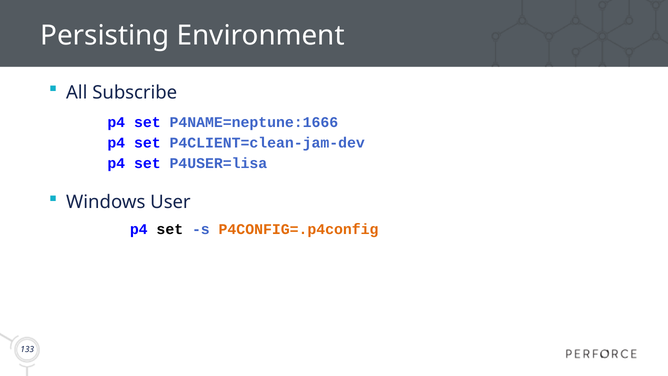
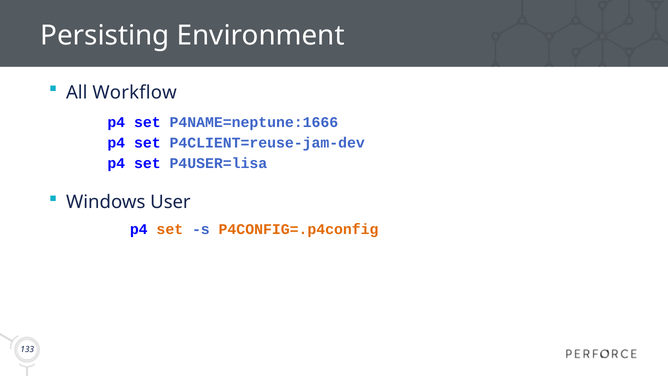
Subscribe: Subscribe -> Workflow (135, 92)
P4CLIENT=clean-jam-dev: P4CLIENT=clean-jam-dev -> P4CLIENT=reuse-jam-dev (267, 143)
set colour: black -> orange (170, 229)
